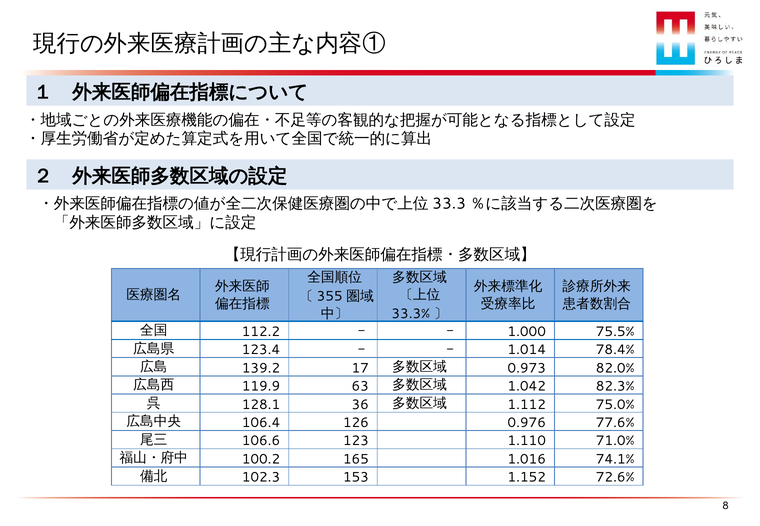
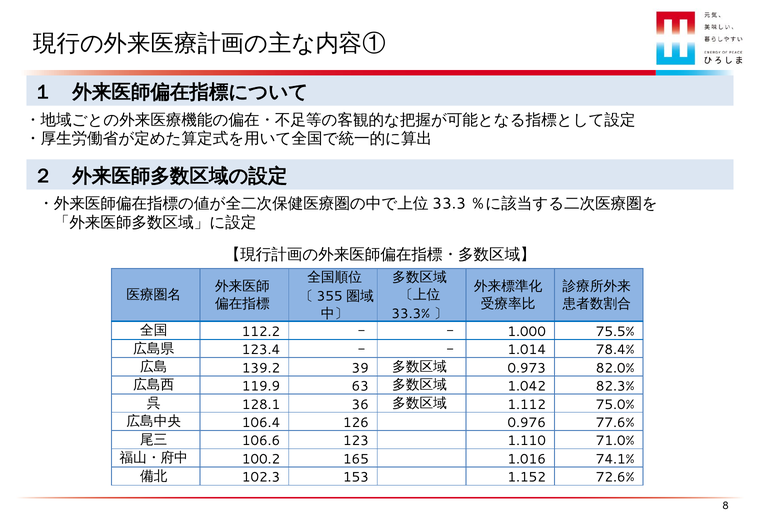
17: 17 -> 39 (360, 368)
